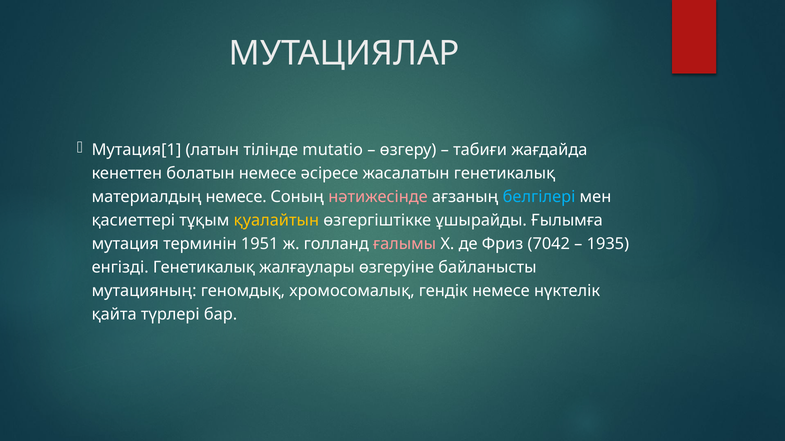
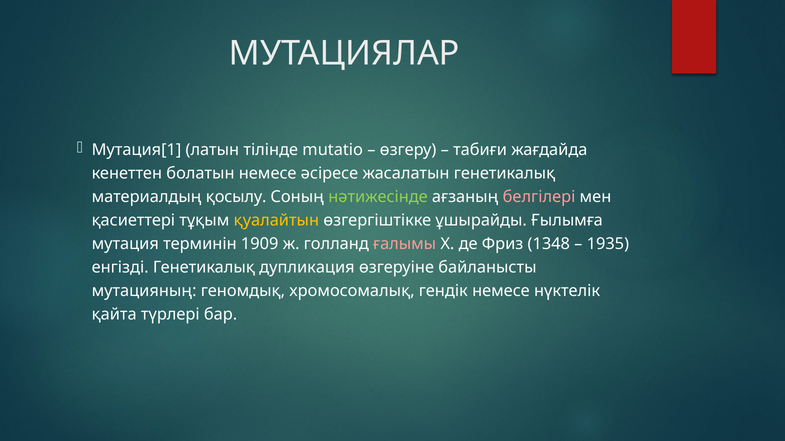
материалдың немесе: немесе -> қосылу (236, 197)
нәтижесінде colour: pink -> light green (378, 197)
белгілері colour: light blue -> pink (539, 197)
1951: 1951 -> 1909 (260, 244)
7042: 7042 -> 1348 (549, 244)
жалғаулары: жалғаулары -> дупликация (307, 268)
